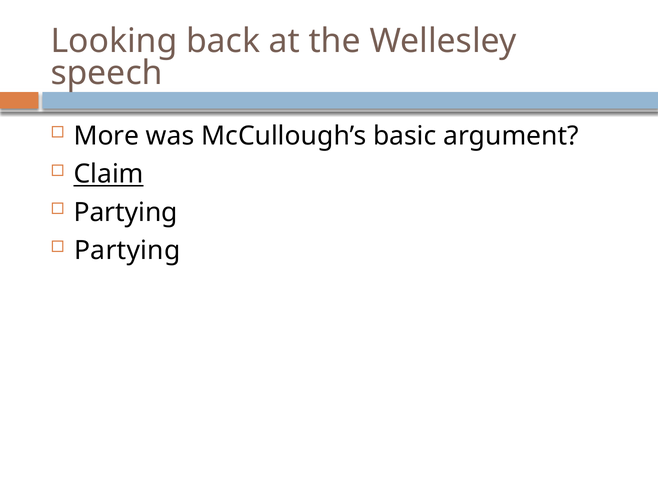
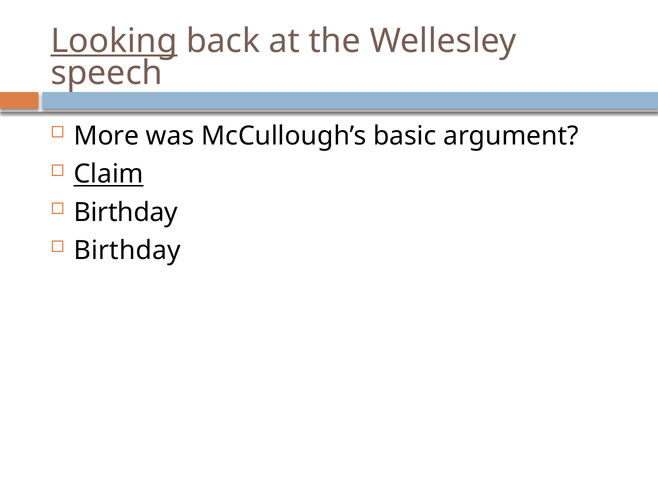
Looking underline: none -> present (114, 41)
Partying: Partying -> Birthday (126, 213)
Partying: Partying -> Birthday (127, 251)
